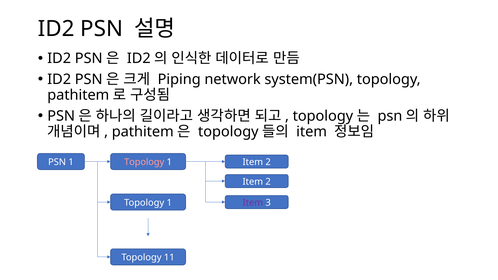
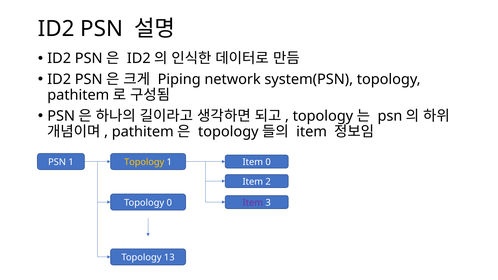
Topology colour: pink -> yellow (144, 162)
2: 2 -> 0 (268, 162)
1: 1 -> 0 (169, 203)
11: 11 -> 13 (169, 258)
